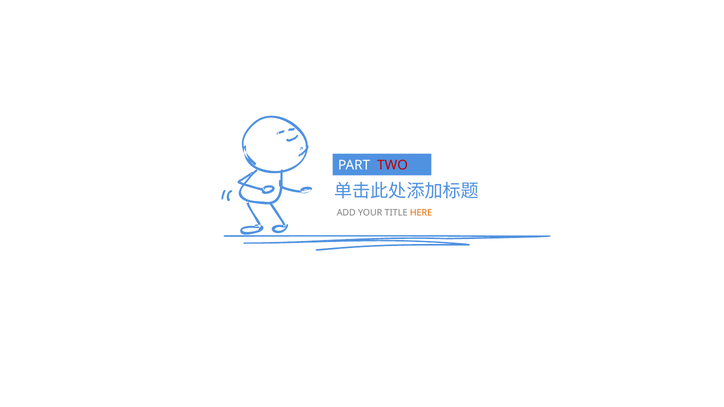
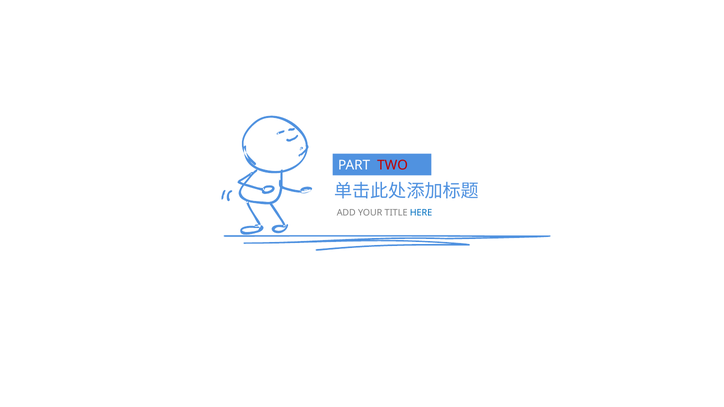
HERE colour: orange -> blue (421, 213)
